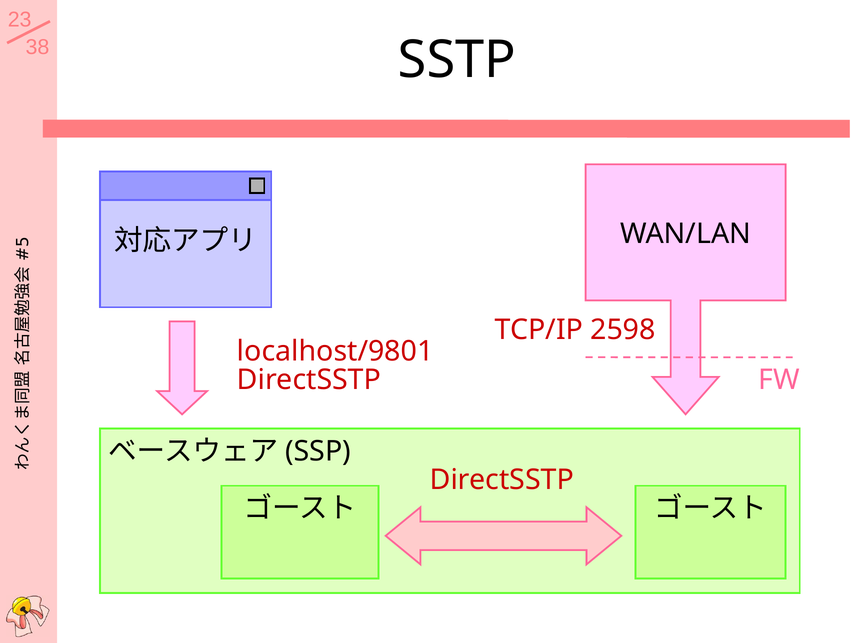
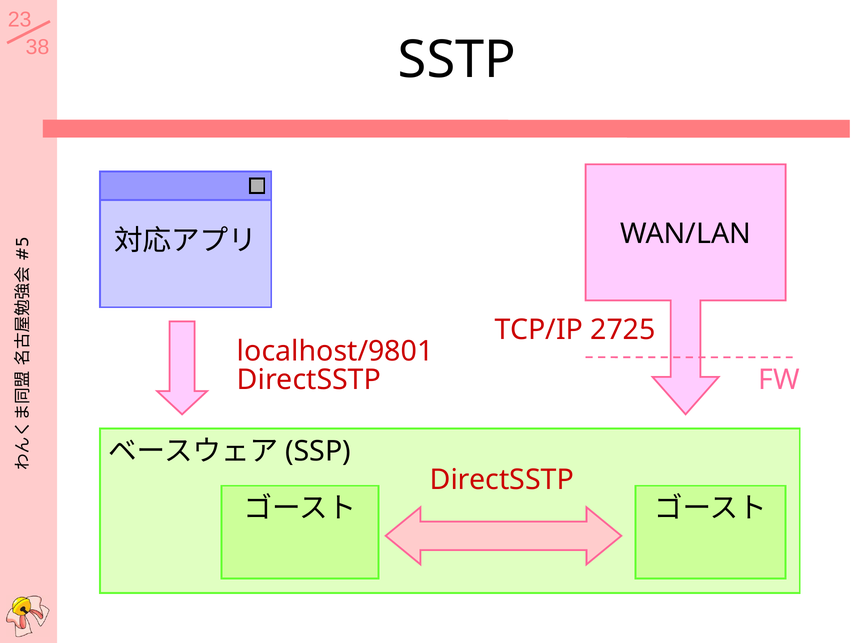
2598: 2598 -> 2725 (623, 330)
